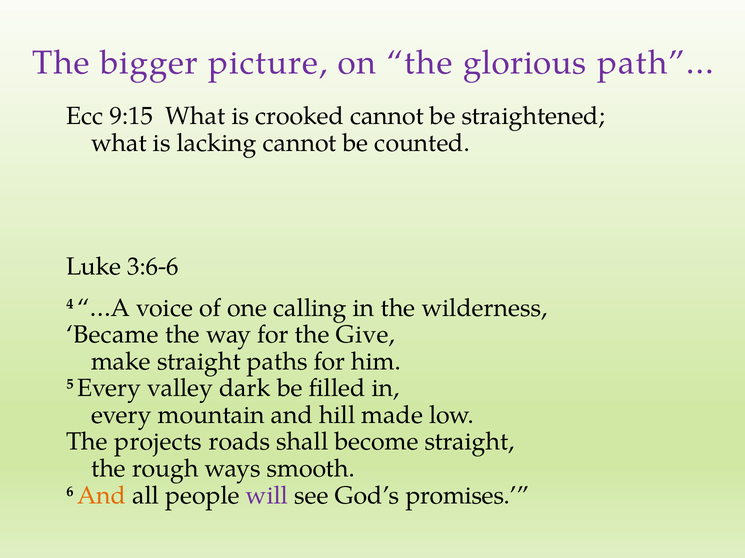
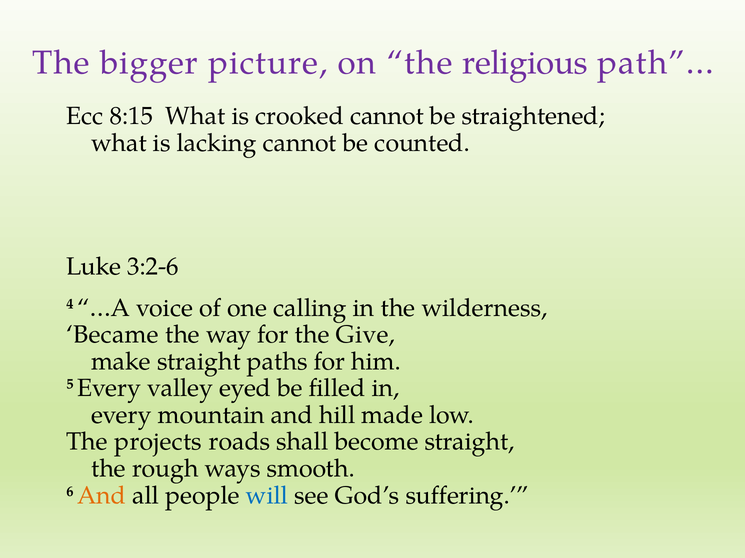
glorious: glorious -> religious (525, 63)
9:15: 9:15 -> 8:15 (131, 116)
3:6-6: 3:6-6 -> 3:2-6 (153, 267)
dark: dark -> eyed (245, 389)
will colour: purple -> blue (267, 496)
promises: promises -> suffering (467, 496)
